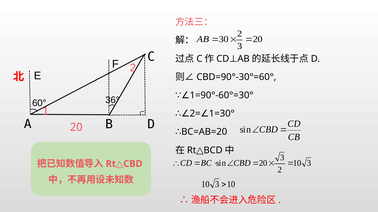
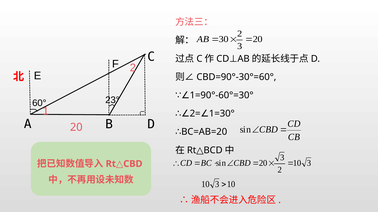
36°: 36° -> 23° (112, 100)
